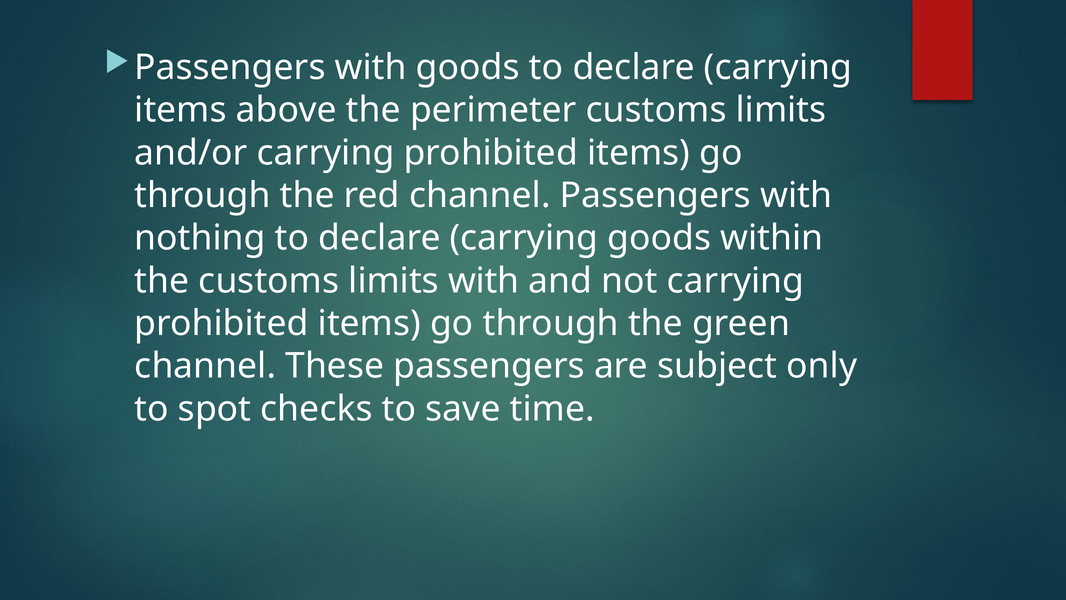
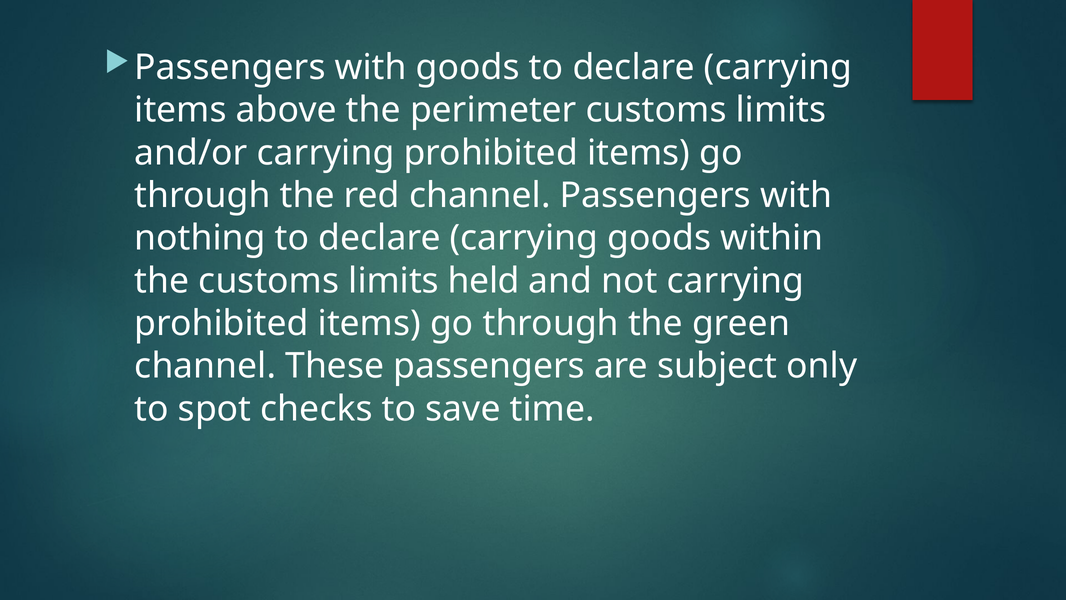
limits with: with -> held (484, 281)
